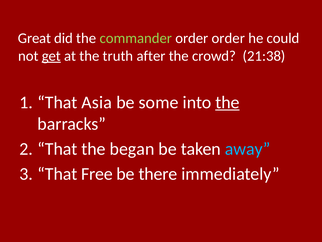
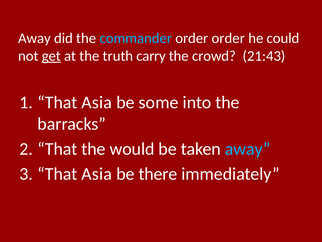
Great: Great -> Away (34, 38)
commander colour: light green -> light blue (136, 38)
after: after -> carry (151, 56)
21:38: 21:38 -> 21:43 (264, 56)
the underline: present -> none (227, 102)
began: began -> would (132, 149)
Free: Free -> Asia (97, 174)
